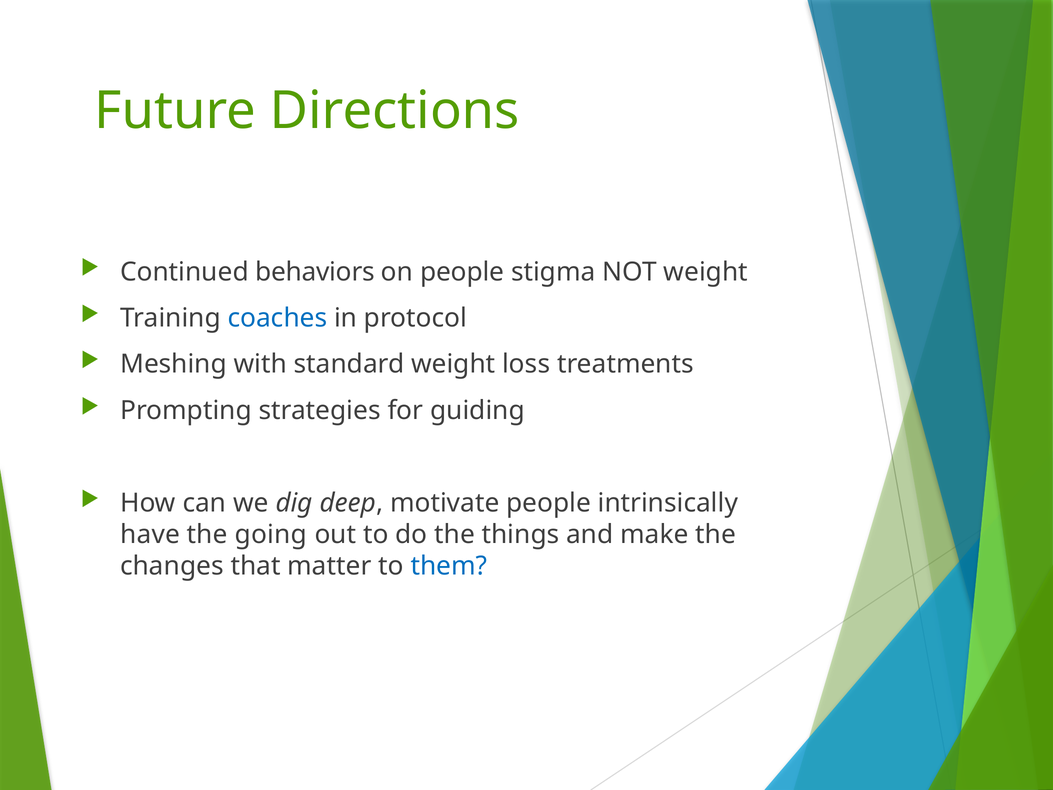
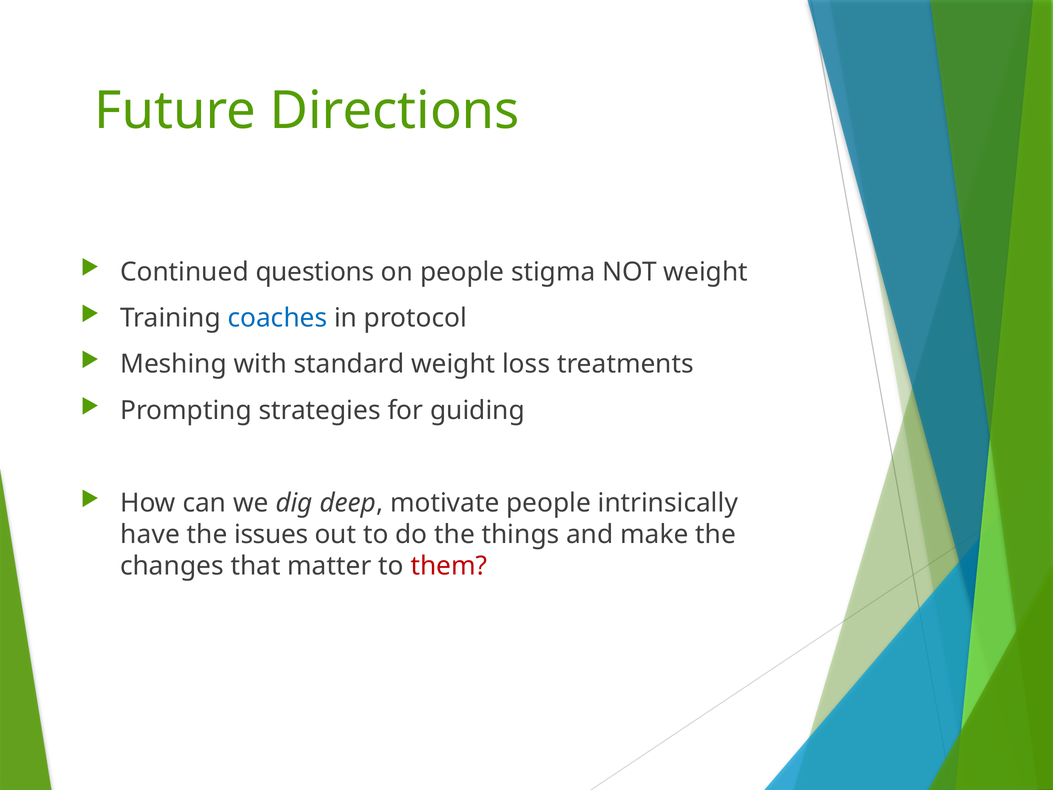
behaviors: behaviors -> questions (315, 272)
going: going -> issues (271, 534)
them colour: blue -> red (449, 566)
